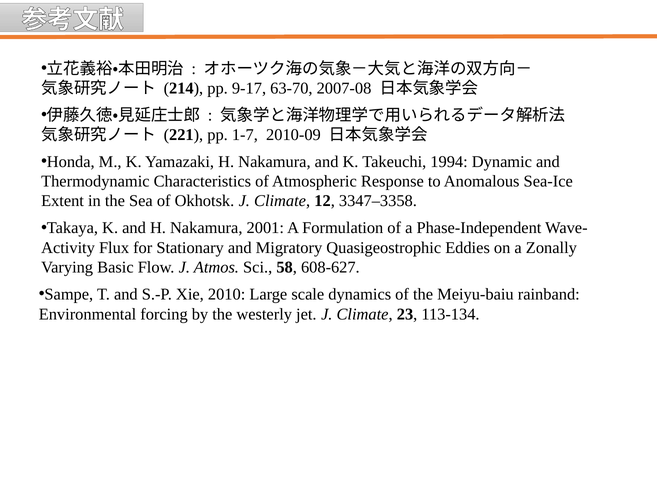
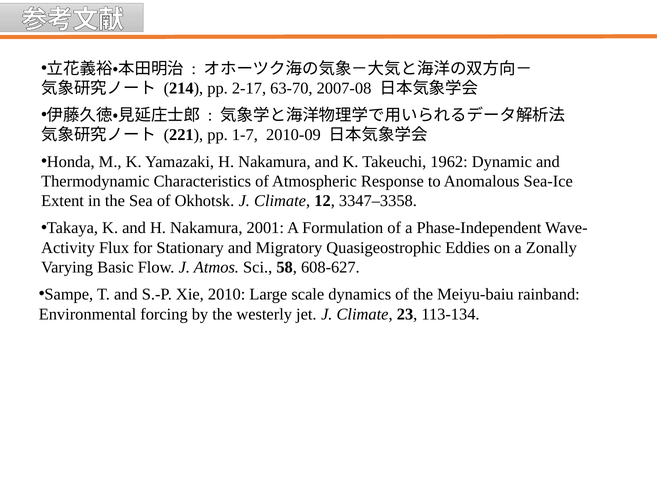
9-17: 9-17 -> 2-17 (249, 88)
1994: 1994 -> 1962 (449, 162)
